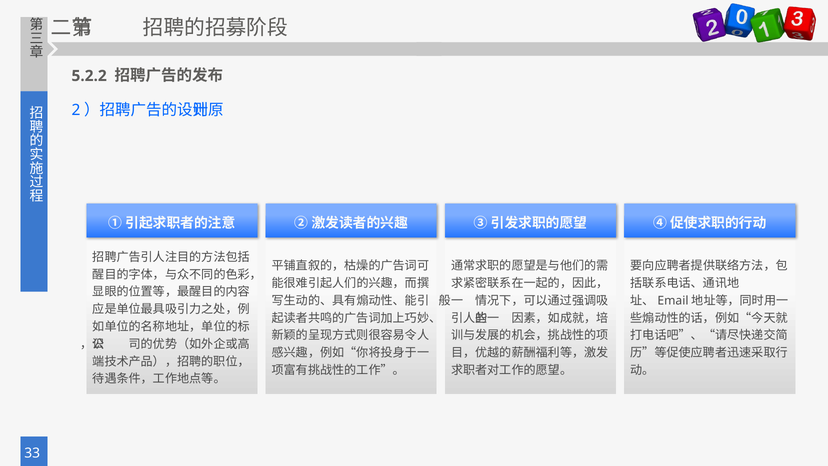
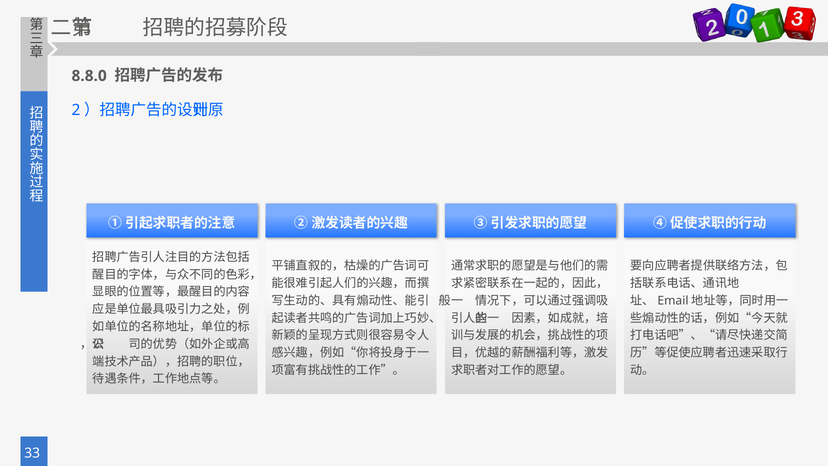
5.2.2: 5.2.2 -> 8.8.0 (89, 76)
